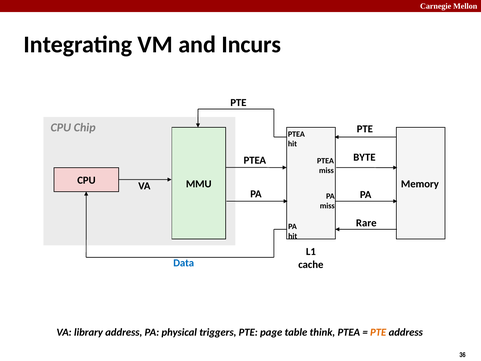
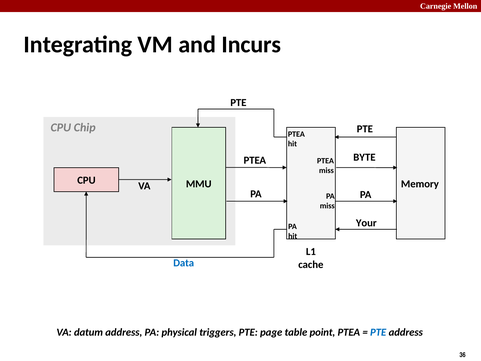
Rare: Rare -> Your (366, 223)
library: library -> datum (88, 332)
think: think -> point (322, 332)
PTE colour: orange -> blue (378, 332)
